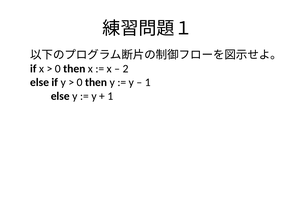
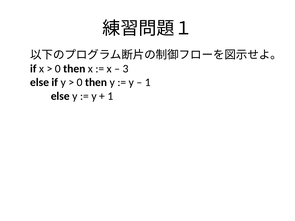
2: 2 -> 3 (126, 69)
